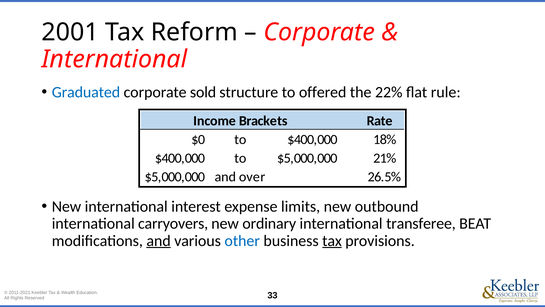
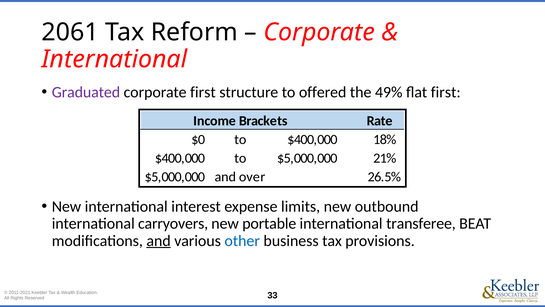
2001: 2001 -> 2061 (70, 32)
Graduated colour: blue -> purple (86, 92)
corporate sold: sold -> first (203, 92)
22%: 22% -> 49% (389, 92)
flat rule: rule -> first (446, 92)
ordinary: ordinary -> portable (269, 223)
tax underline: present -> none (332, 240)
